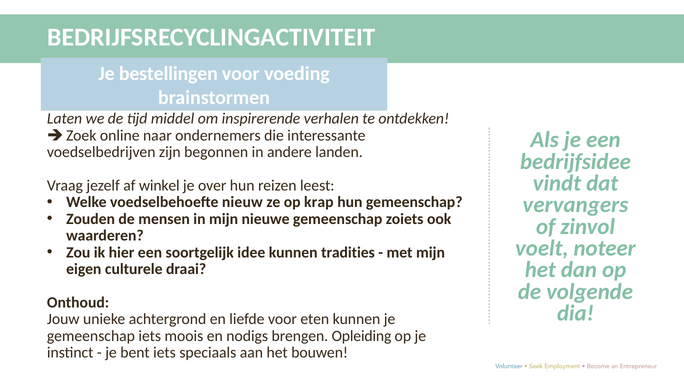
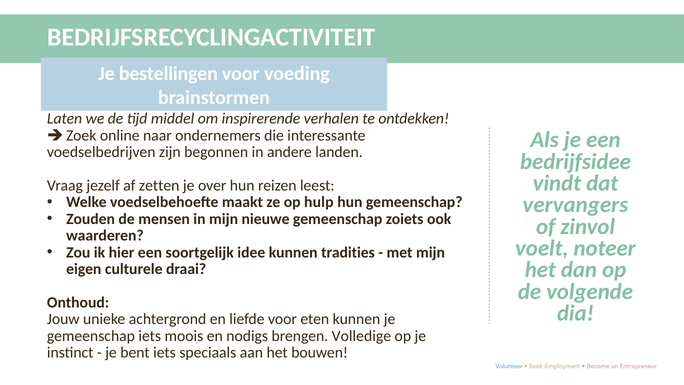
winkel: winkel -> zetten (159, 185)
nieuw: nieuw -> maakt (242, 202)
krap: krap -> hulp (319, 202)
Opleiding: Opleiding -> Volledige (361, 336)
